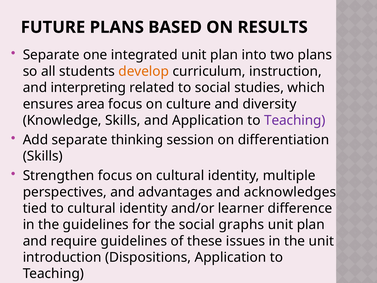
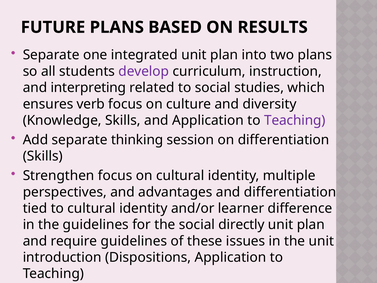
develop colour: orange -> purple (144, 71)
area: area -> verb (91, 104)
and acknowledges: acknowledges -> differentiation (290, 192)
graphs: graphs -> directly (241, 225)
